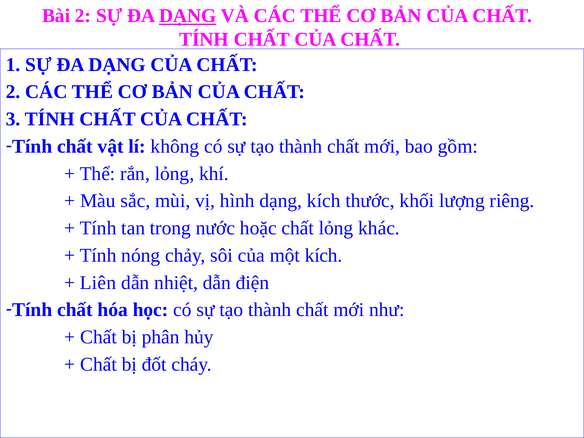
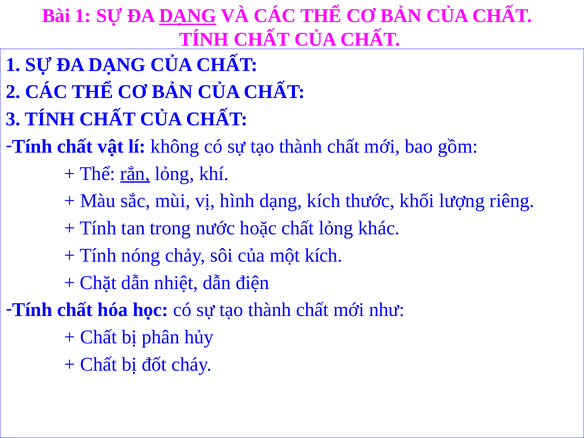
Bài 2: 2 -> 1 (83, 16)
rắn underline: none -> present (135, 174)
Liên: Liên -> Chặt (98, 283)
